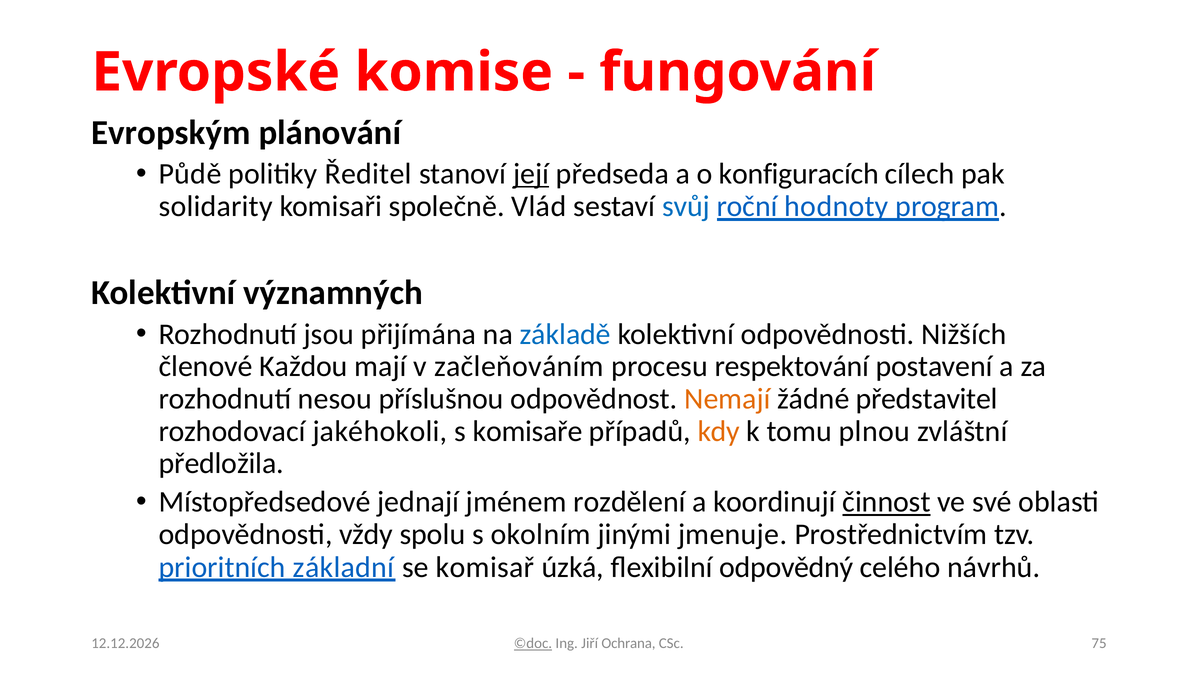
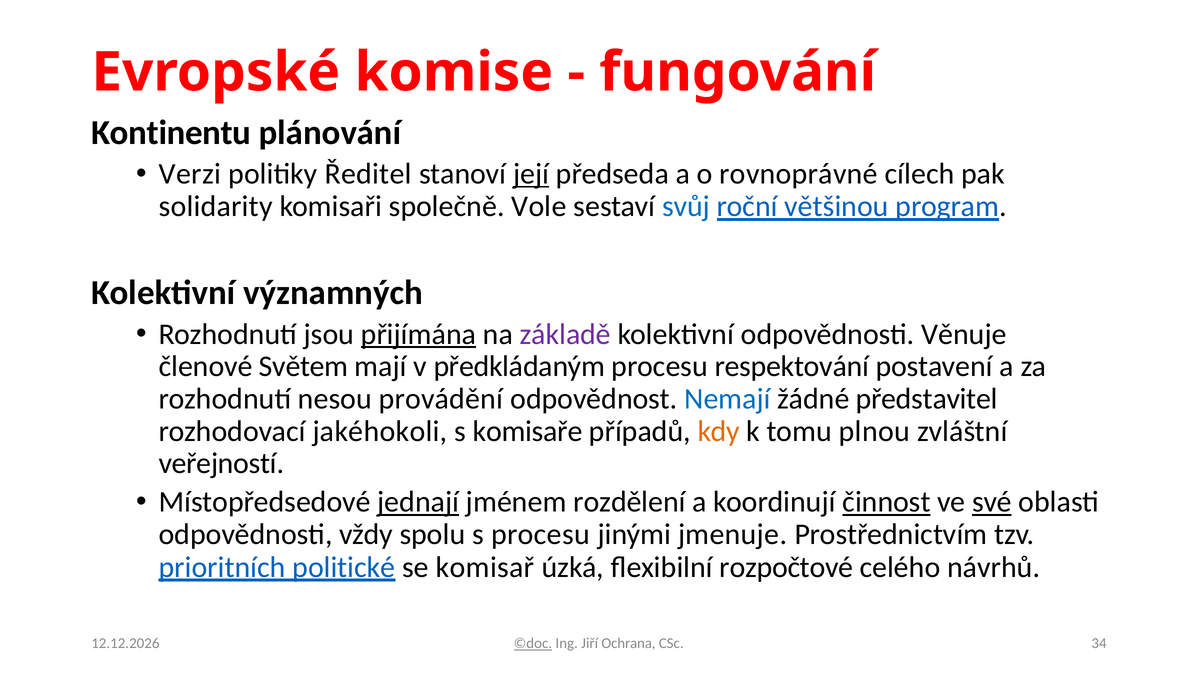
Evropským: Evropským -> Kontinentu (171, 133)
Půdě: Půdě -> Verzi (190, 174)
konfiguracích: konfiguracích -> rovnoprávné (799, 174)
Vlád: Vlád -> Vole (539, 207)
hodnoty: hodnoty -> většinou (837, 207)
přijímána underline: none -> present (418, 334)
základě colour: blue -> purple (565, 334)
Nižších: Nižších -> Věnuje (964, 334)
Každou: Každou -> Světem (304, 366)
začleňováním: začleňováním -> předkládaným (519, 366)
příslušnou: příslušnou -> provádění (441, 399)
Nemají colour: orange -> blue (727, 399)
předložila: předložila -> veřejností (221, 463)
jednají underline: none -> present (418, 502)
své underline: none -> present (992, 502)
s okolním: okolním -> procesu (540, 534)
základní: základní -> politické (344, 567)
odpovědný: odpovědný -> rozpočtové (786, 567)
75: 75 -> 34 (1099, 643)
